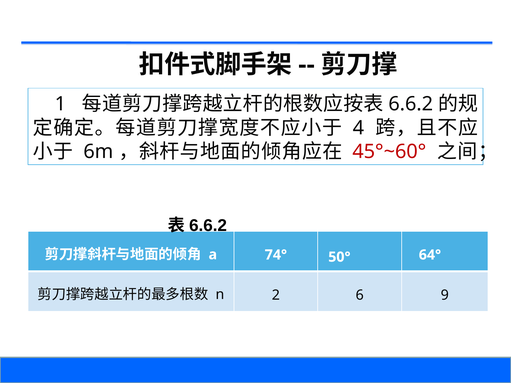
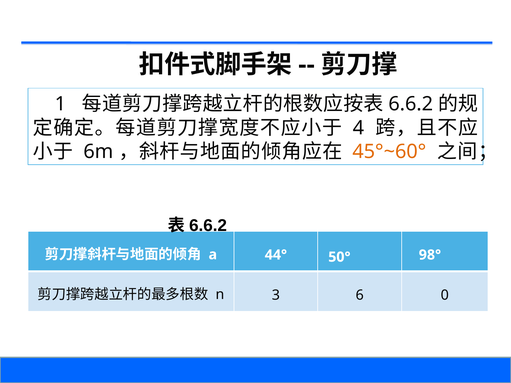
45°~60° colour: red -> orange (389, 152)
74°: 74° -> 44° (276, 255)
64°: 64° -> 98° (430, 255)
2: 2 -> 3 (276, 295)
9: 9 -> 0 (445, 295)
